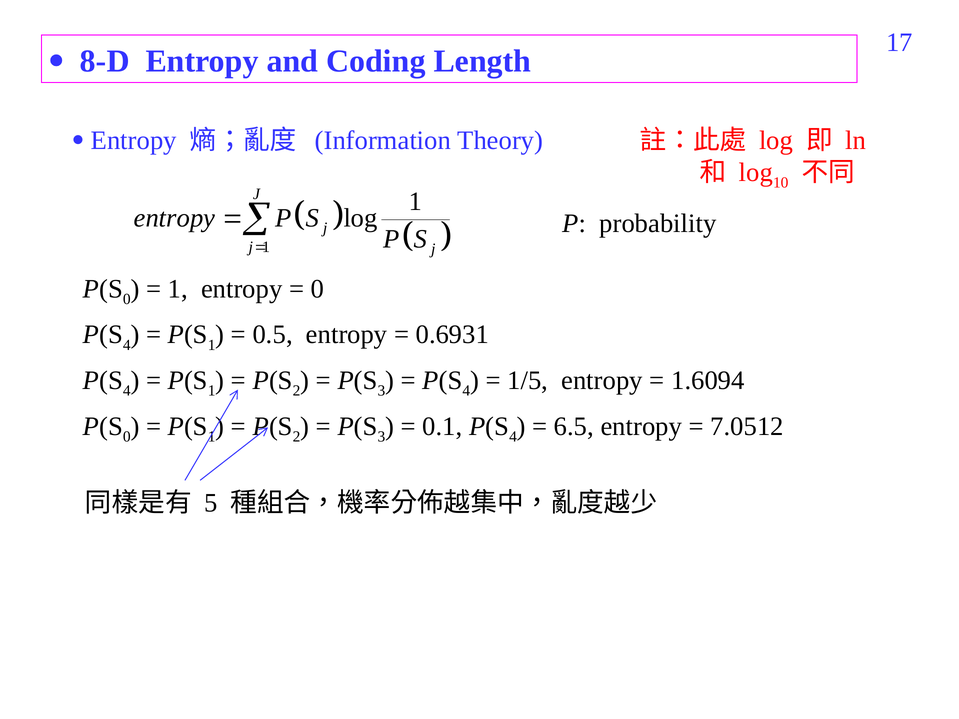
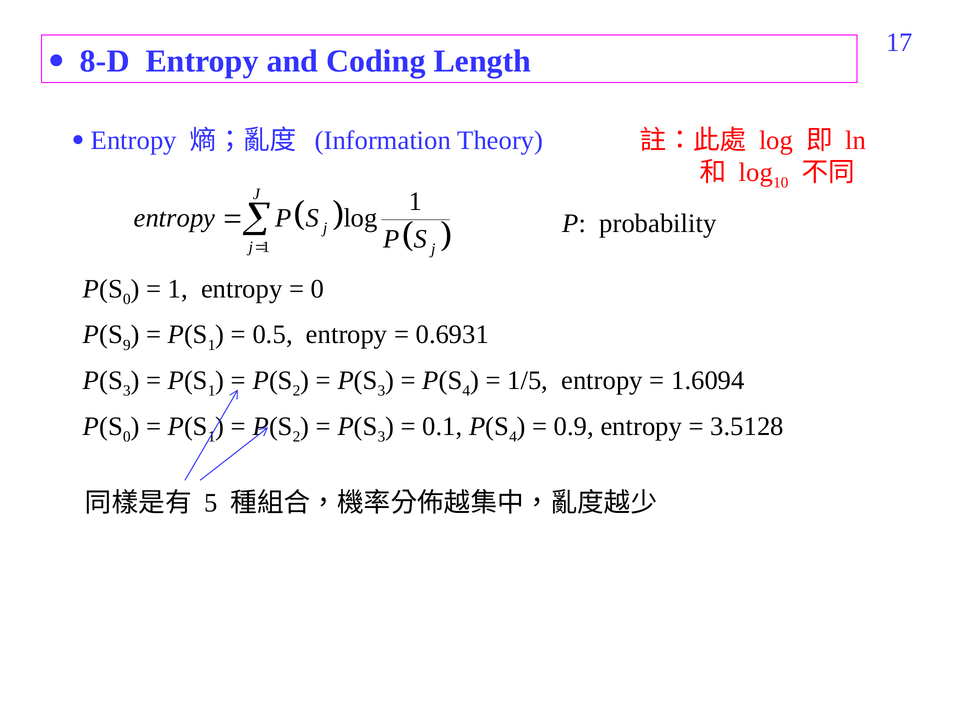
4: 4 -> 9 (127, 345)
4: 4 -> 3 (127, 391)
6.5: 6.5 -> 0.9 (574, 426)
7.0512: 7.0512 -> 3.5128 (747, 426)
